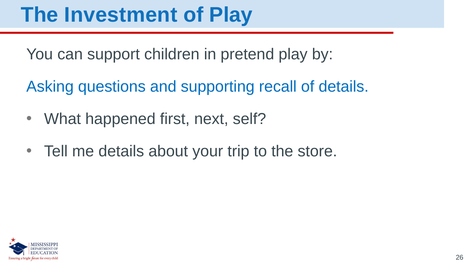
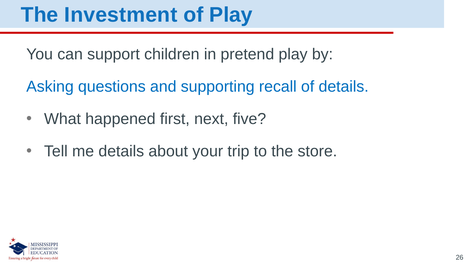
self: self -> five (249, 119)
